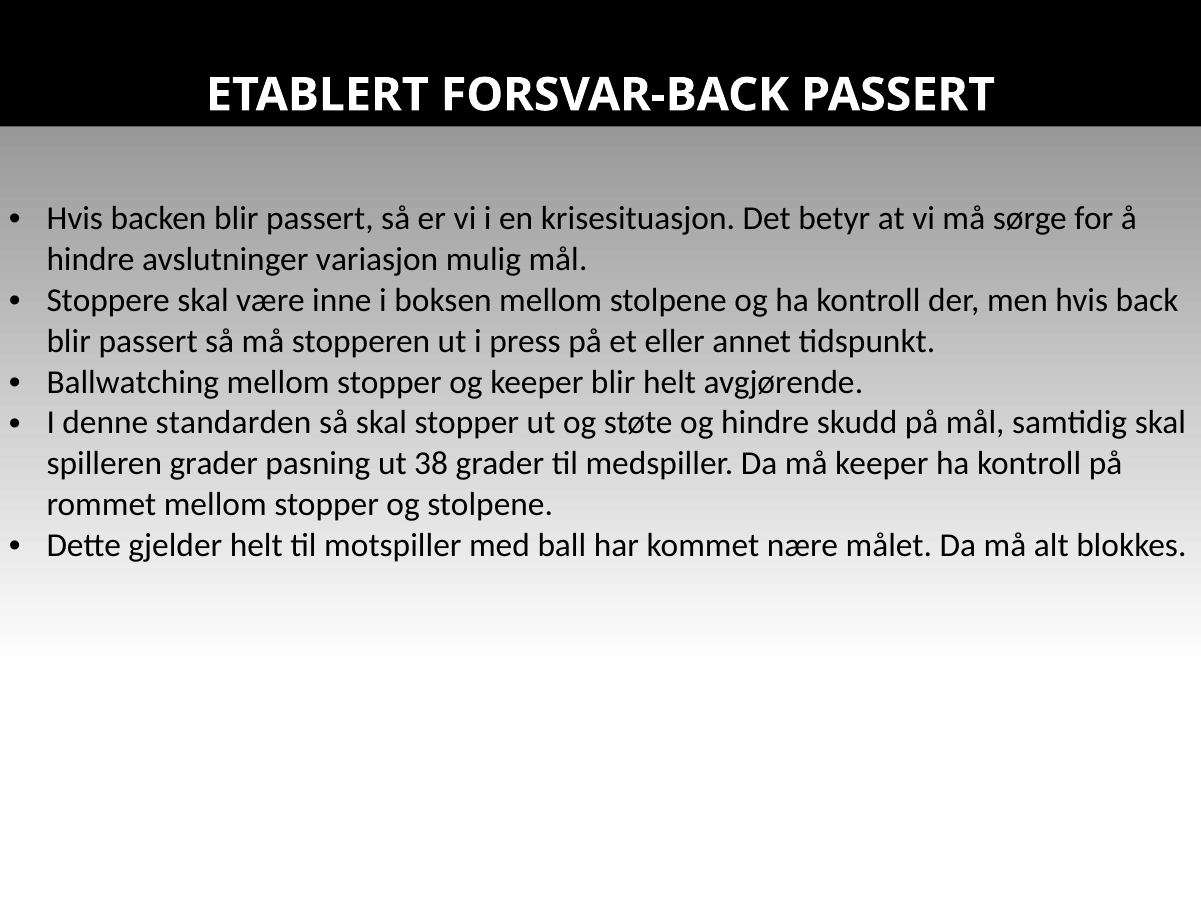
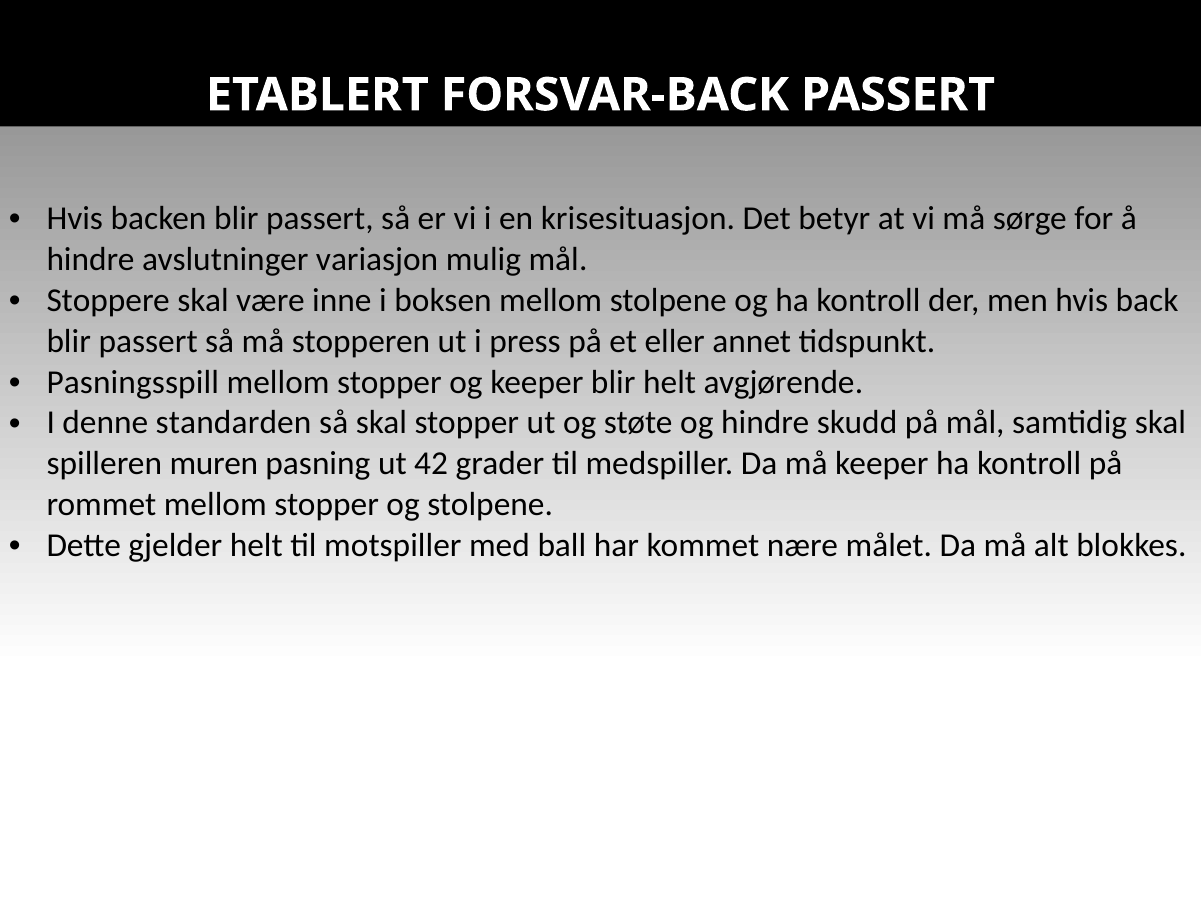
Ballwatching: Ballwatching -> Pasningsspill (133, 382)
spilleren grader: grader -> muren (214, 464)
38: 38 -> 42 (431, 464)
